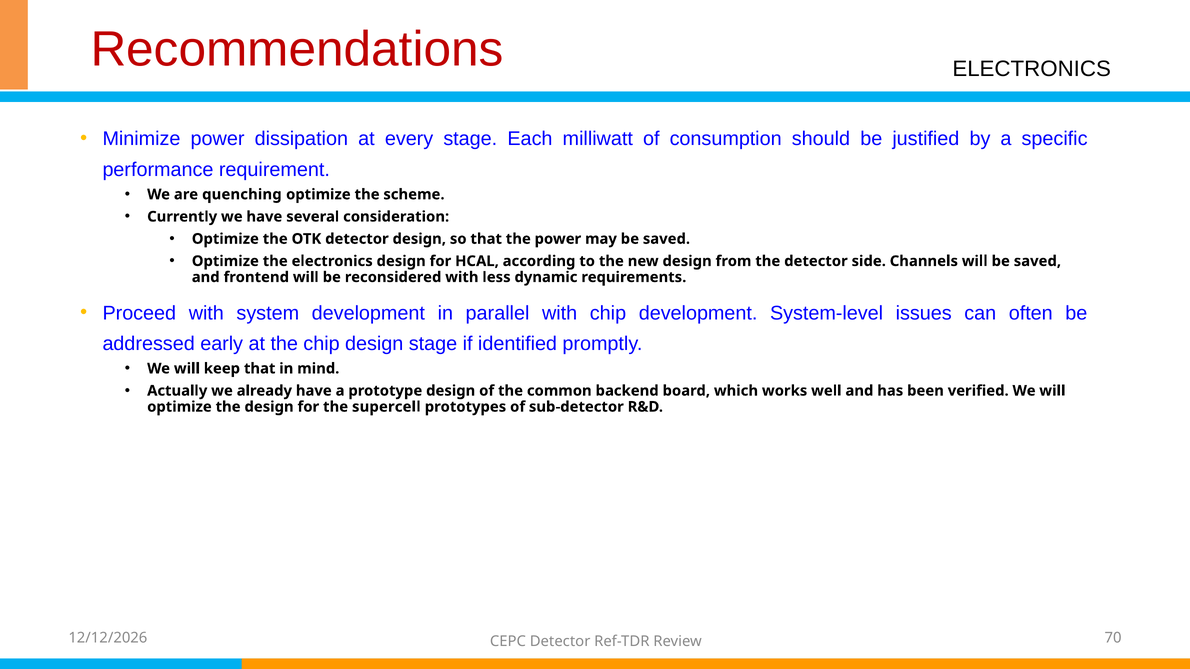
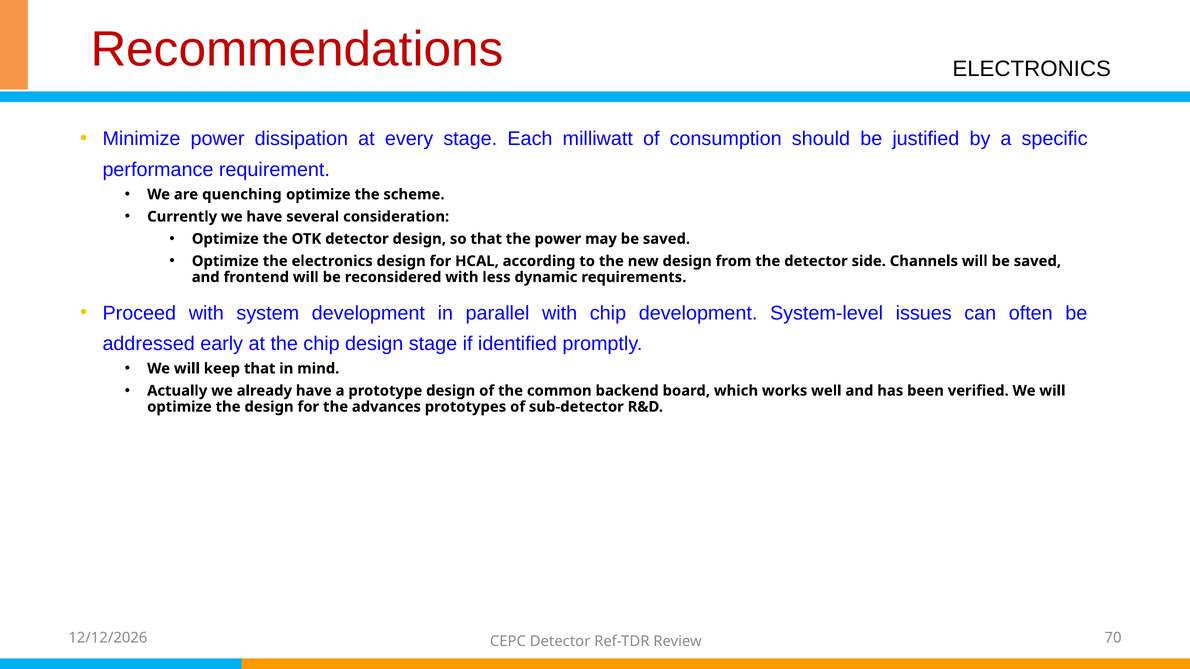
supercell: supercell -> advances (386, 407)
